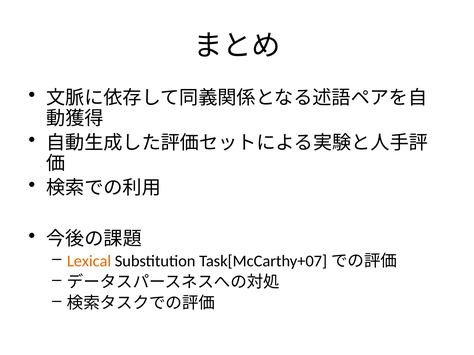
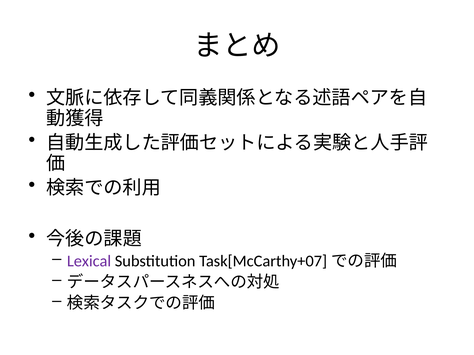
Lexical colour: orange -> purple (89, 261)
